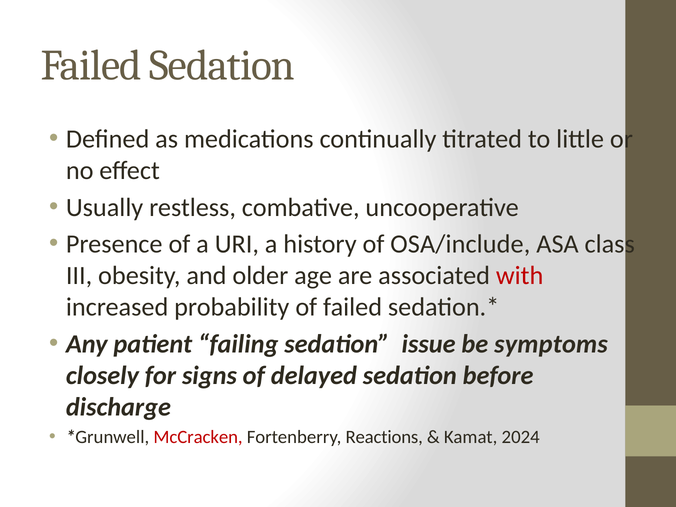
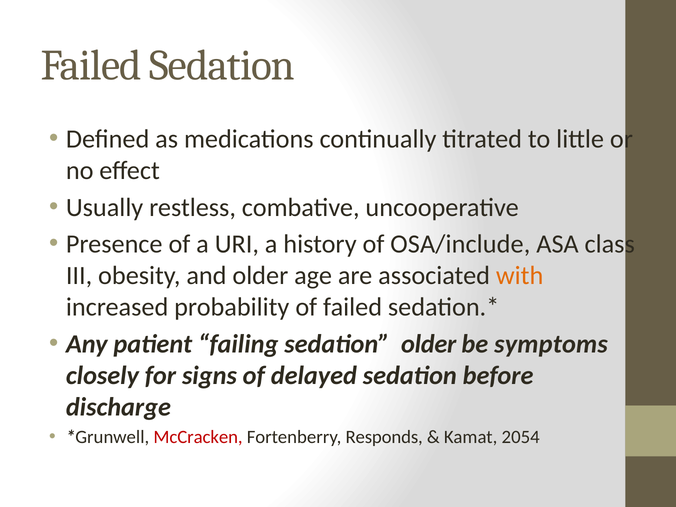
with colour: red -> orange (520, 276)
sedation issue: issue -> older (429, 344)
Reactions: Reactions -> Responds (384, 437)
2024: 2024 -> 2054 (521, 437)
